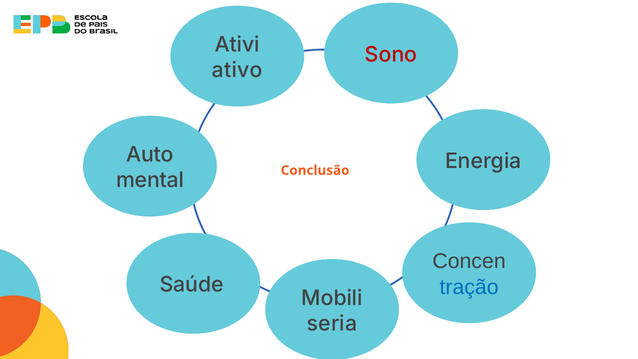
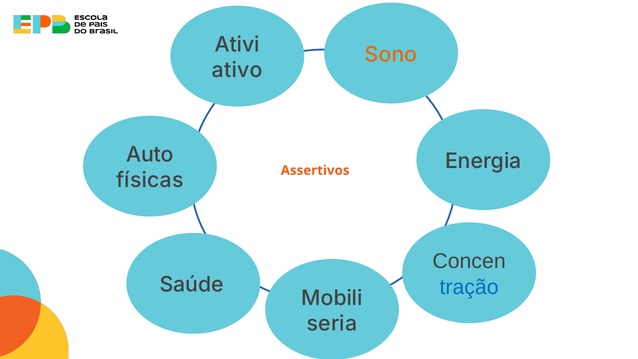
Sono colour: red -> orange (391, 54)
Conclusão: Conclusão -> Assertivos (315, 170)
mental: mental -> físicas (150, 180)
